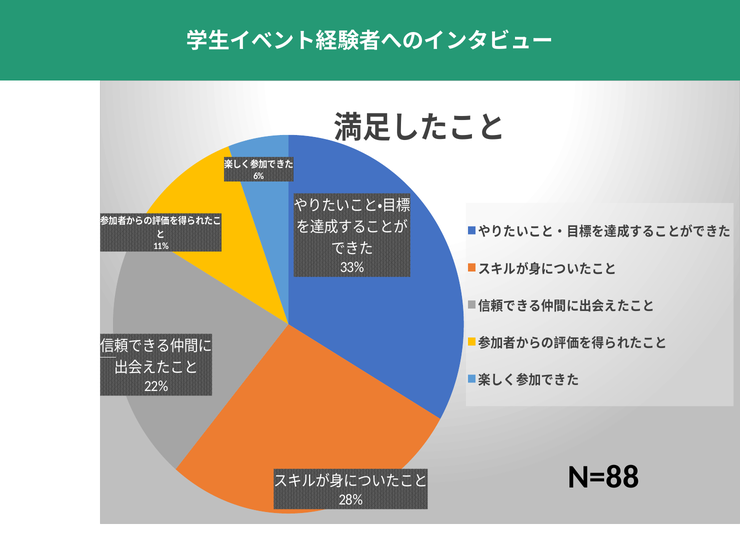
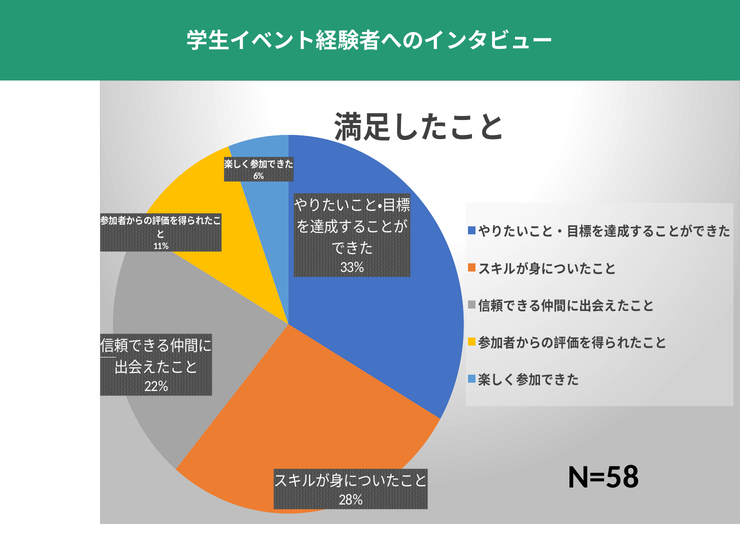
N=88: N=88 -> N=58 (604, 477)
